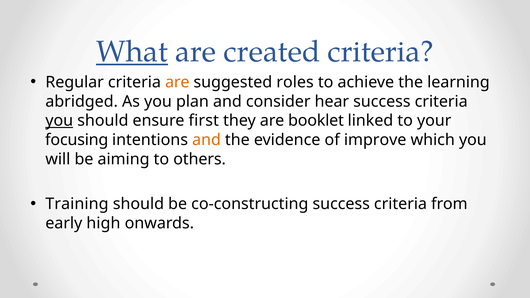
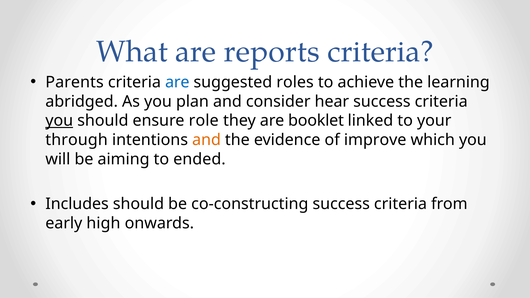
What underline: present -> none (132, 52)
created: created -> reports (272, 52)
Regular: Regular -> Parents (75, 82)
are colour: orange -> blue (177, 82)
first: first -> role (204, 121)
focusing: focusing -> through (77, 140)
others: others -> ended (199, 159)
Training: Training -> Includes (77, 204)
